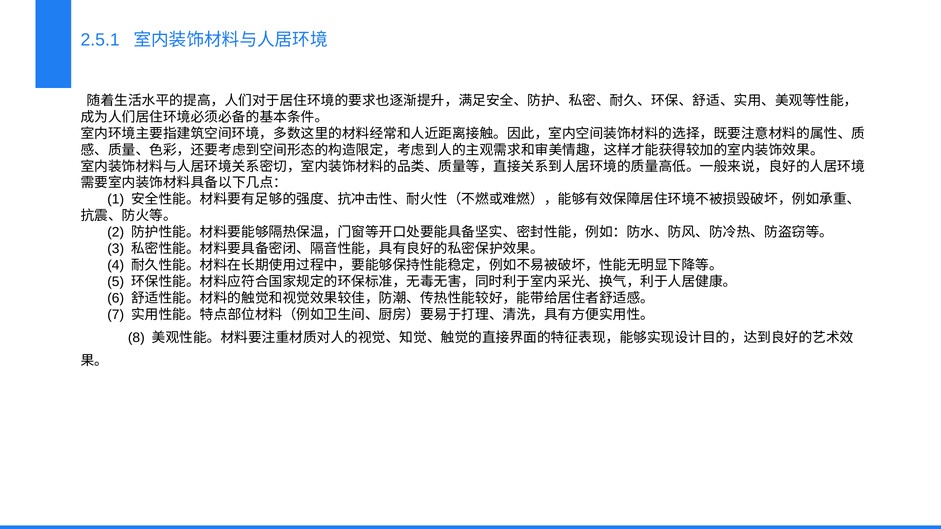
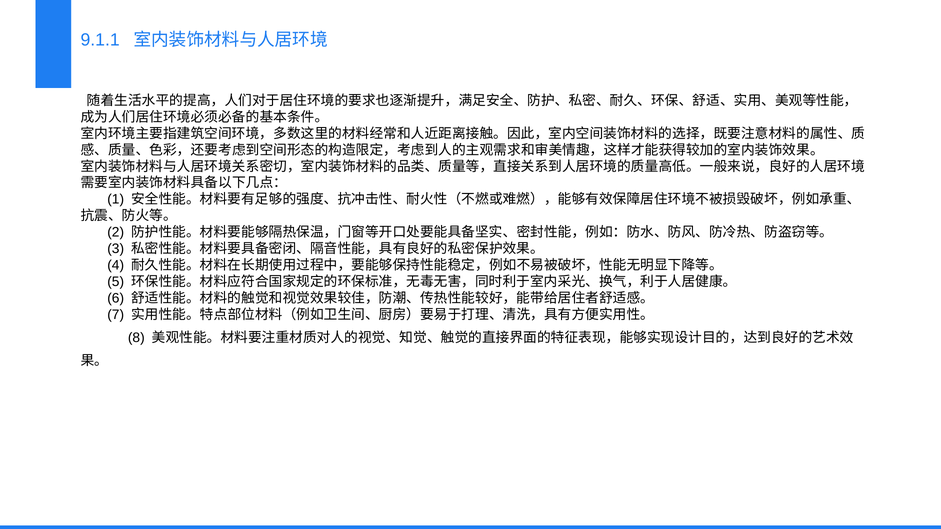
2.5.1: 2.5.1 -> 9.1.1 (100, 40)
